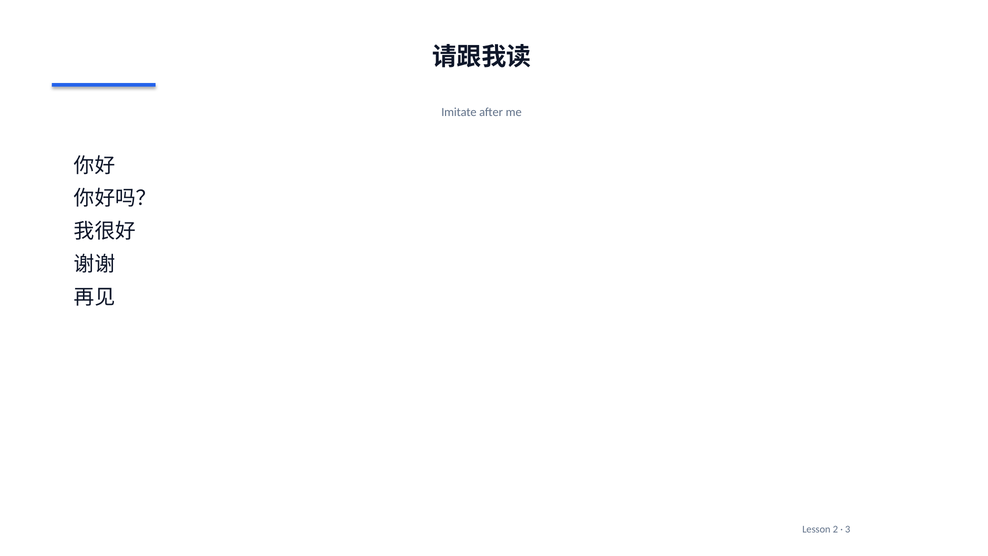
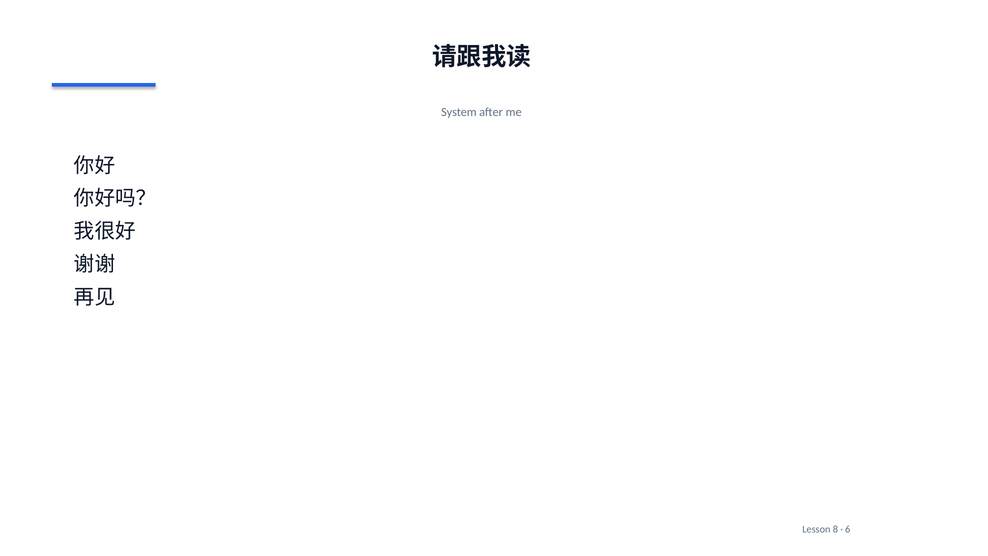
Imitate: Imitate -> System (459, 112)
2: 2 -> 8 (835, 529)
3: 3 -> 6 (848, 529)
